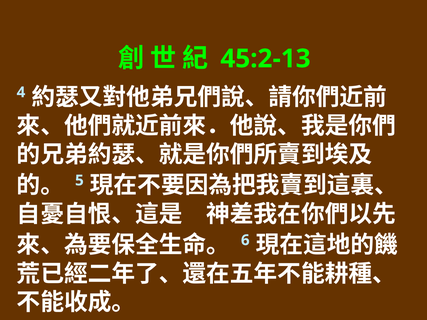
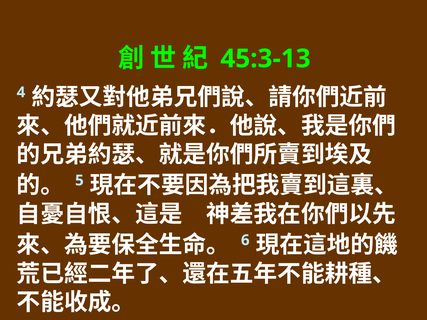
45:2-13: 45:2-13 -> 45:3-13 (265, 59)
